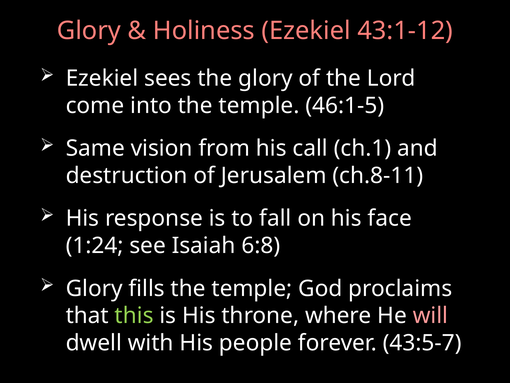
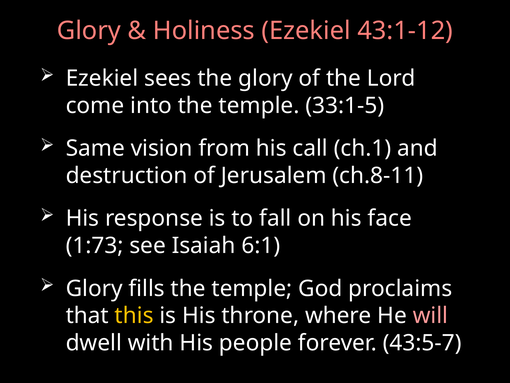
46:1-5: 46:1-5 -> 33:1-5 (345, 105)
1:24: 1:24 -> 1:73 (95, 245)
6:8: 6:8 -> 6:1 (261, 245)
this colour: light green -> yellow (134, 315)
